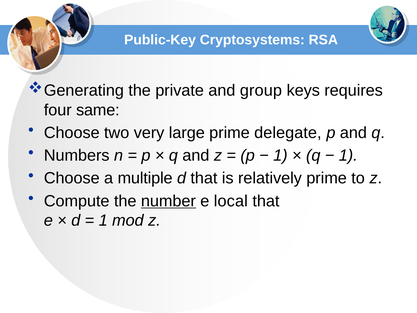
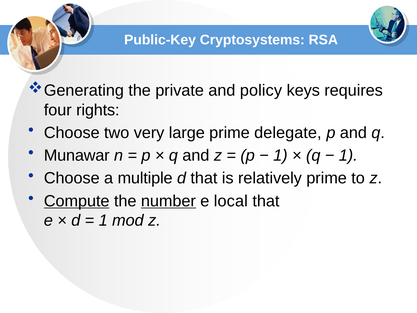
group: group -> policy (261, 91)
same: same -> rights (98, 110)
Numbers: Numbers -> Munawar (77, 155)
Compute underline: none -> present (77, 201)
